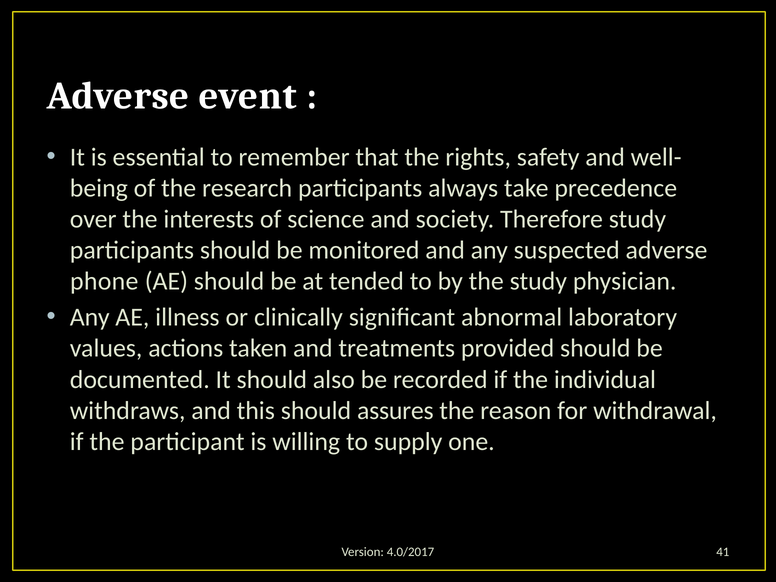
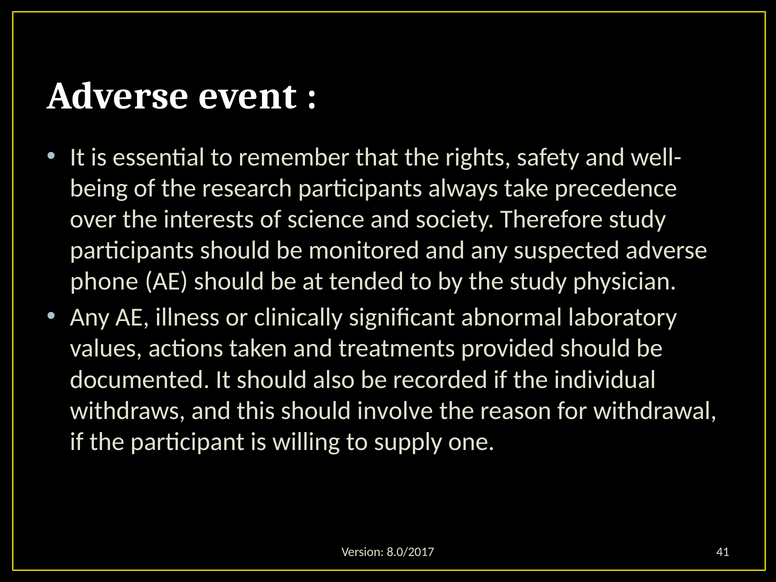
assures: assures -> involve (395, 411)
4.0/2017: 4.0/2017 -> 8.0/2017 (411, 552)
